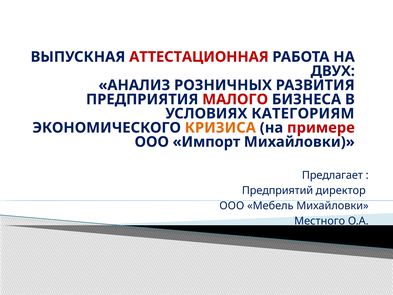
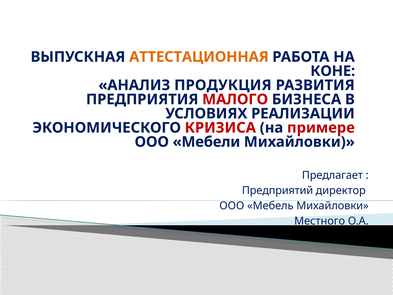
АТТЕСТАЦИОННАЯ colour: red -> orange (199, 57)
ДВУХ: ДВУХ -> КОНЕ (333, 71)
РОЗНИЧНЫХ: РОЗНИЧНЫХ -> ПРОДУКЦИЯ (223, 85)
КАТЕГОРИЯМ: КАТЕГОРИЯМ -> РЕАЛИЗАЦИИ (303, 113)
КРИЗИСА colour: orange -> red (220, 128)
Импорт: Импорт -> Мебели (206, 142)
